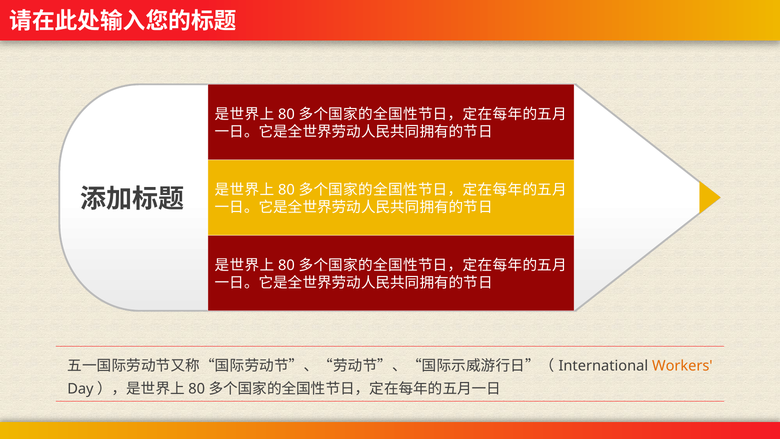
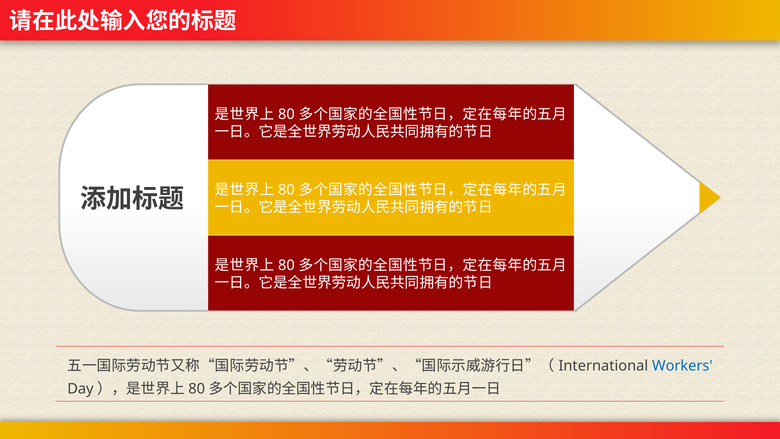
Workers colour: orange -> blue (682, 366)
